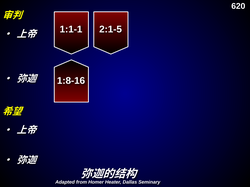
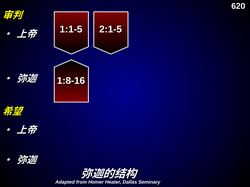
1:1-1: 1:1-1 -> 1:1-5 (71, 29)
